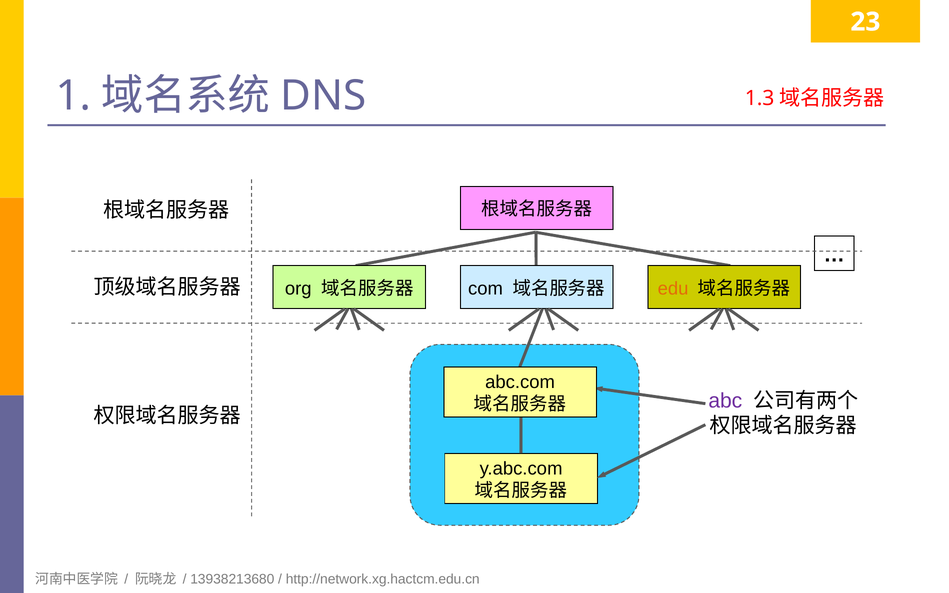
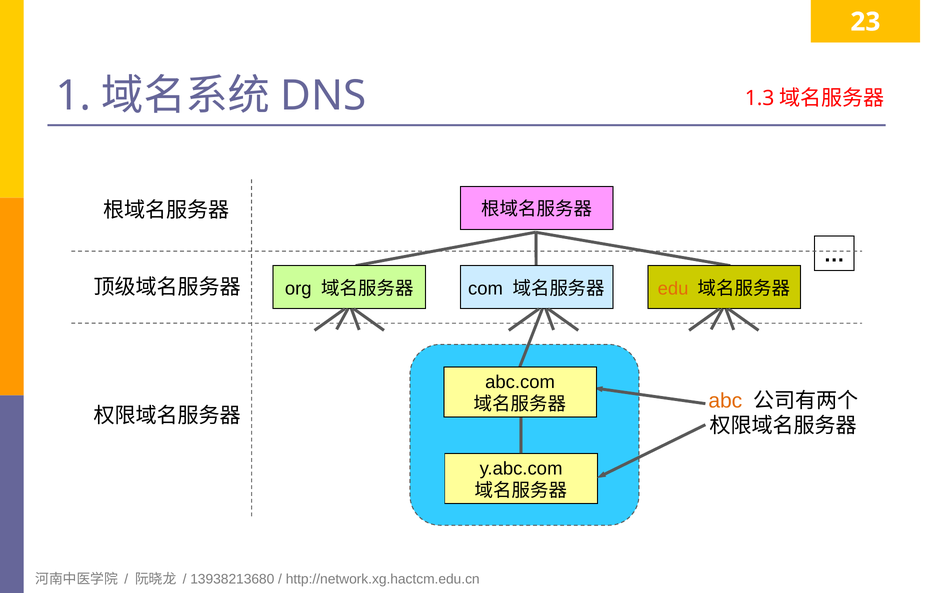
abc colour: purple -> orange (725, 401)
